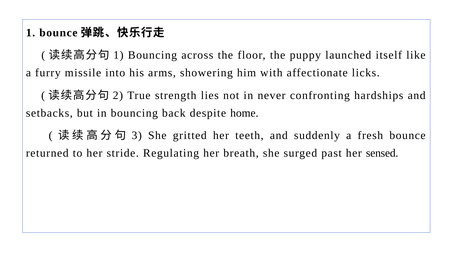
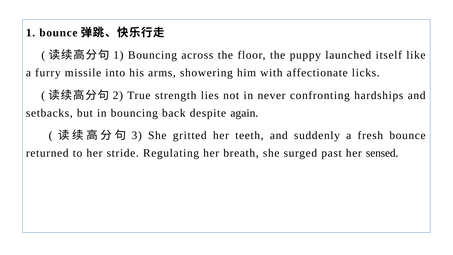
home: home -> again (244, 113)
